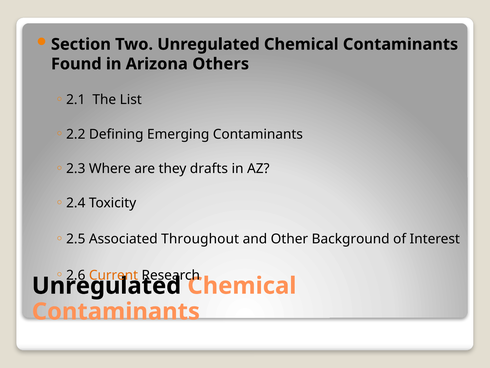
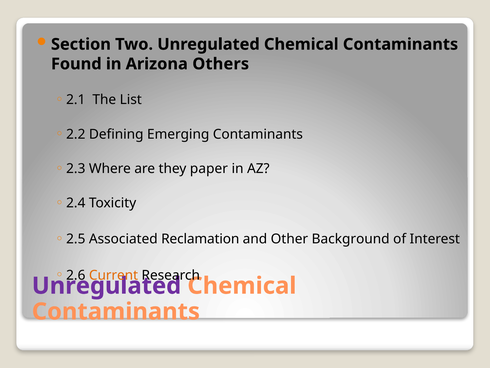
drafts: drafts -> paper (209, 168)
Throughout: Throughout -> Reclamation (200, 239)
Unregulated colour: black -> purple (106, 285)
